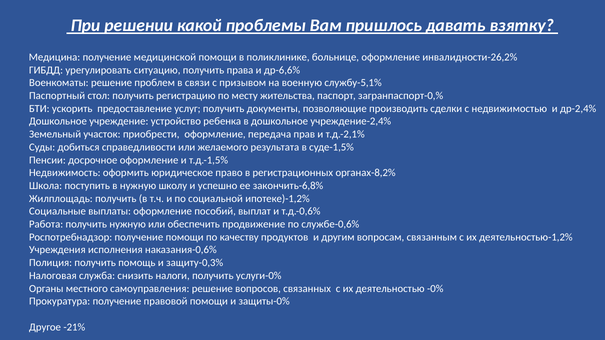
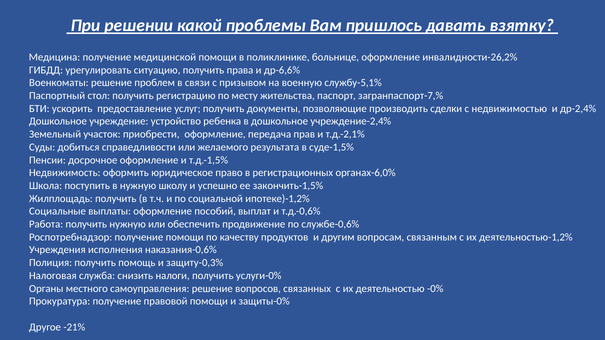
загранпаспорт-0,%: загранпаспорт-0,% -> загранпаспорт-7,% (401, 96)
органах-8,2%: органах-8,2% -> органах-6,0% (366, 173)
закончить-6,8%: закончить-6,8% -> закончить-1,5% (288, 186)
